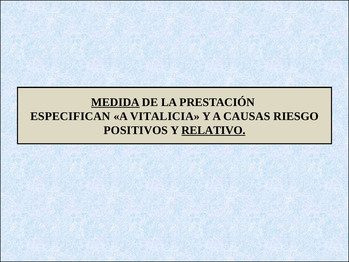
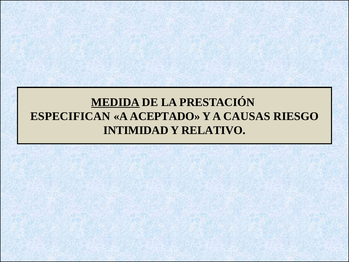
VITALICIA: VITALICIA -> ACEPTADO (165, 116)
POSITIVOS: POSITIVOS -> INTIMIDAD (136, 130)
RELATIVO underline: present -> none (213, 130)
